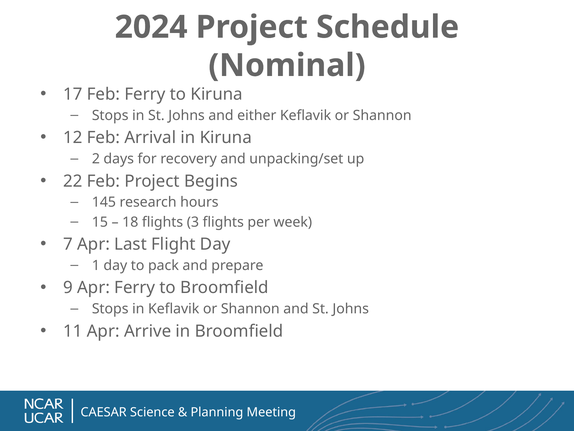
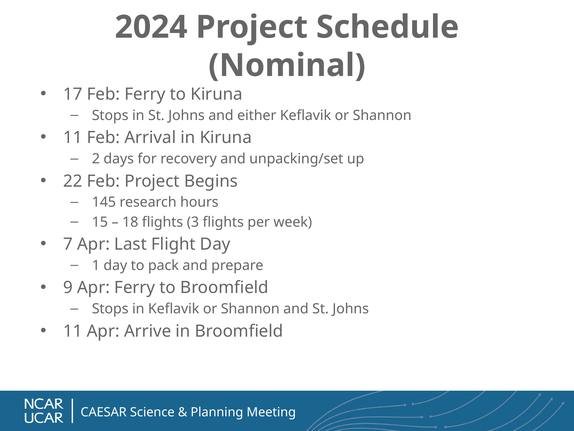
12: 12 -> 11 (73, 137)
